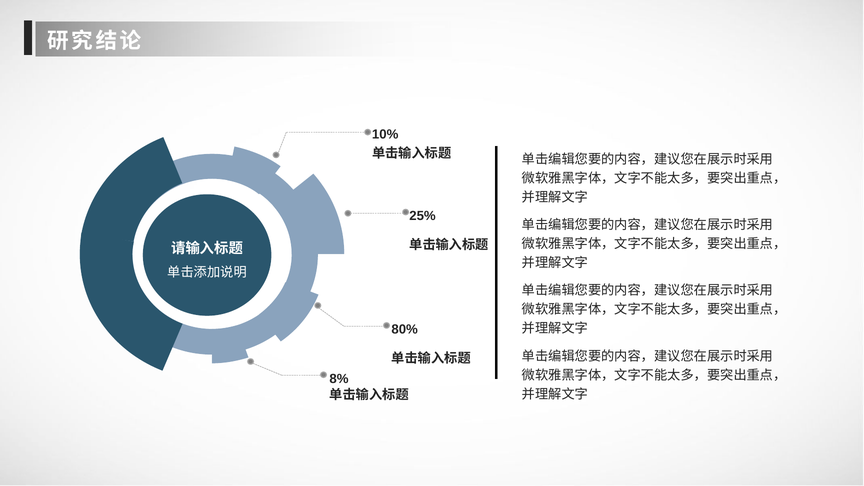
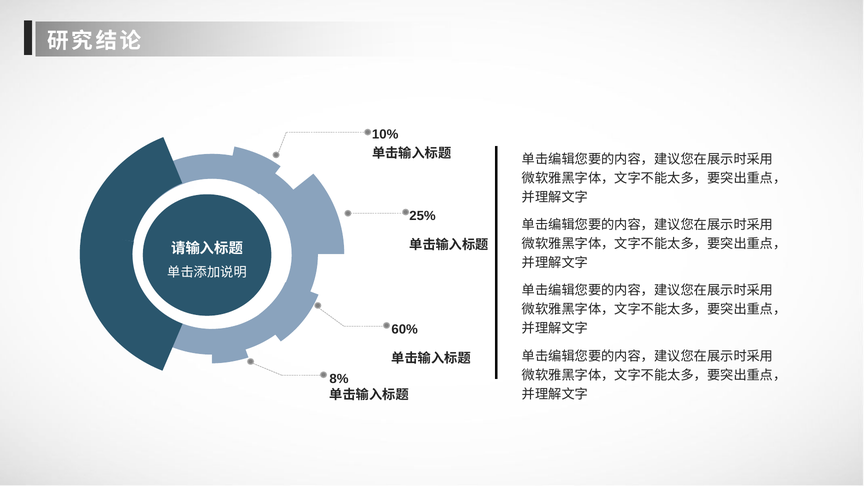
80%: 80% -> 60% (405, 329)
